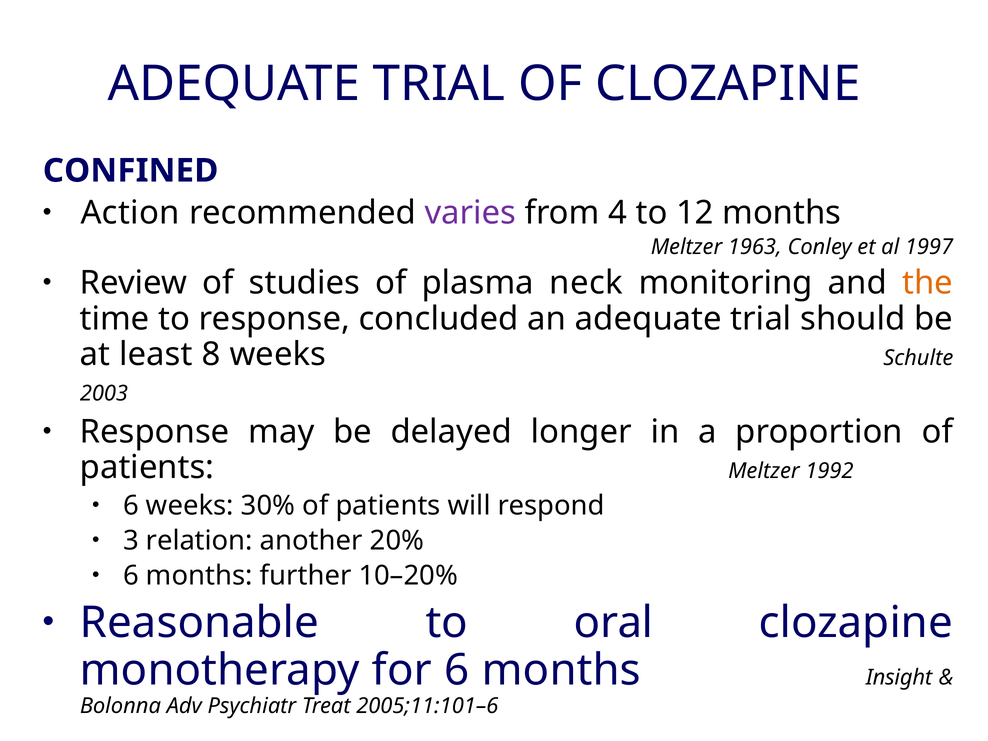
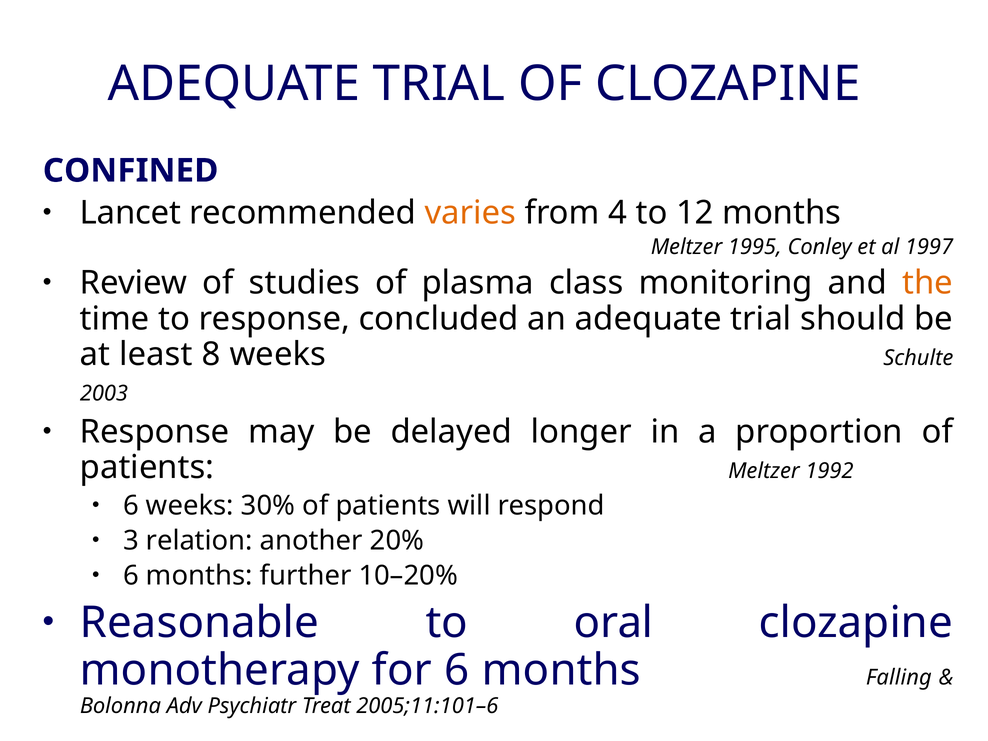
Action: Action -> Lancet (130, 213)
varies colour: purple -> orange (470, 213)
1963: 1963 -> 1995 (755, 247)
neck: neck -> class (586, 283)
Insight: Insight -> Falling (899, 678)
